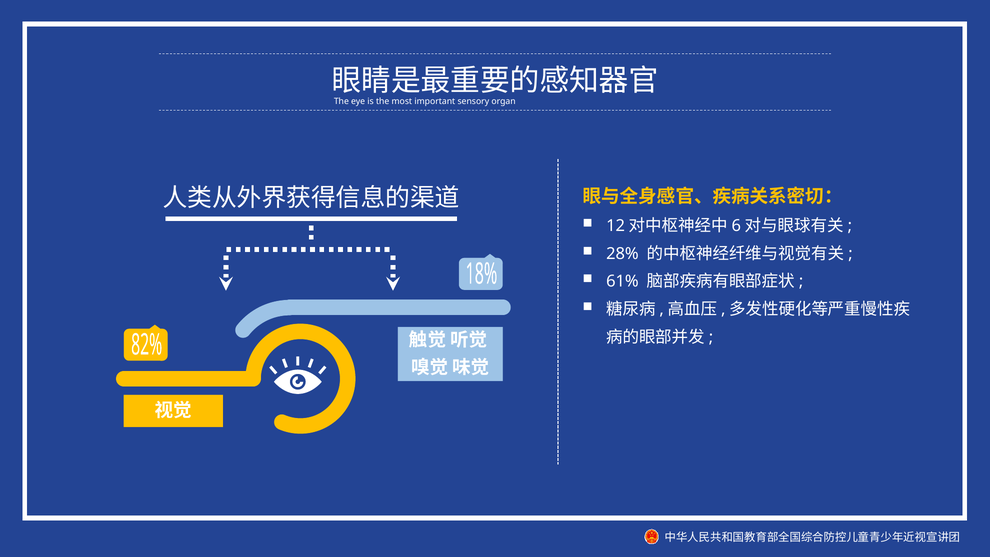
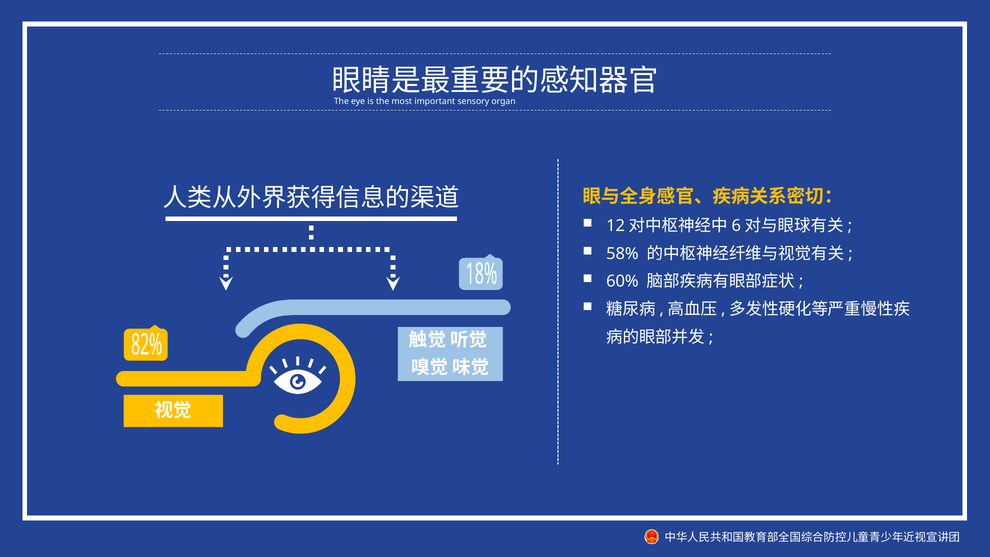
28%: 28% -> 58% (622, 254)
61%: 61% -> 60% (622, 281)
